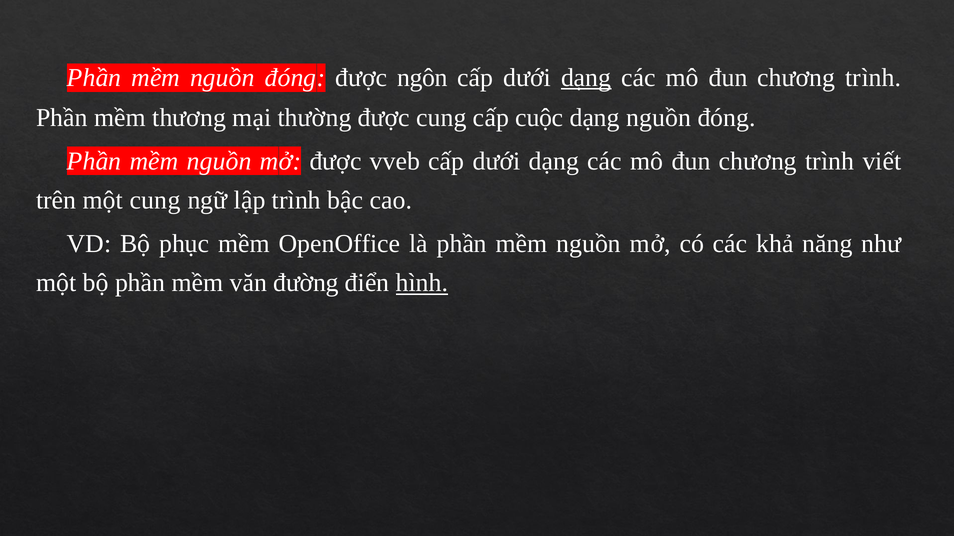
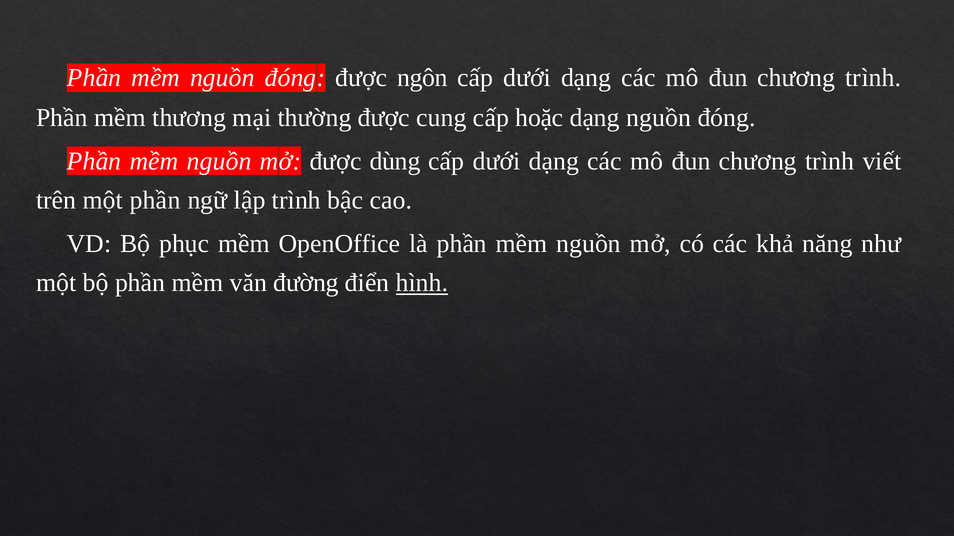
dạng underline: present -> none (586, 78)
cuộc: cuộc -> hoặc (539, 118)
vveb: vveb -> dùng (395, 161)
một cung: cung -> phần (155, 201)
